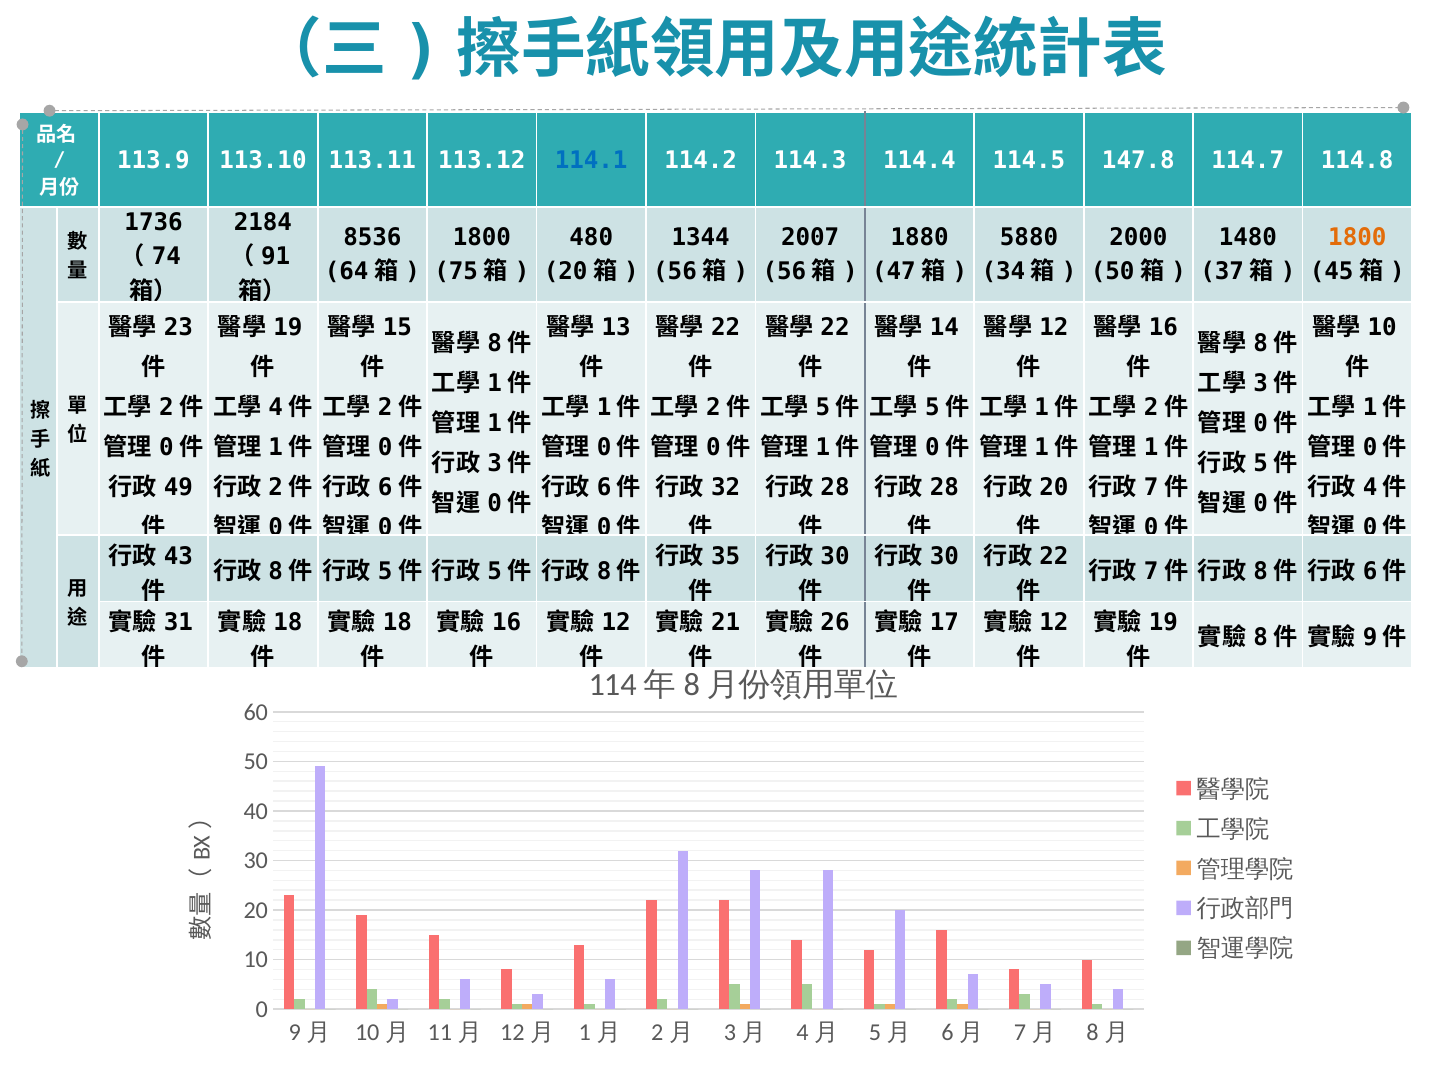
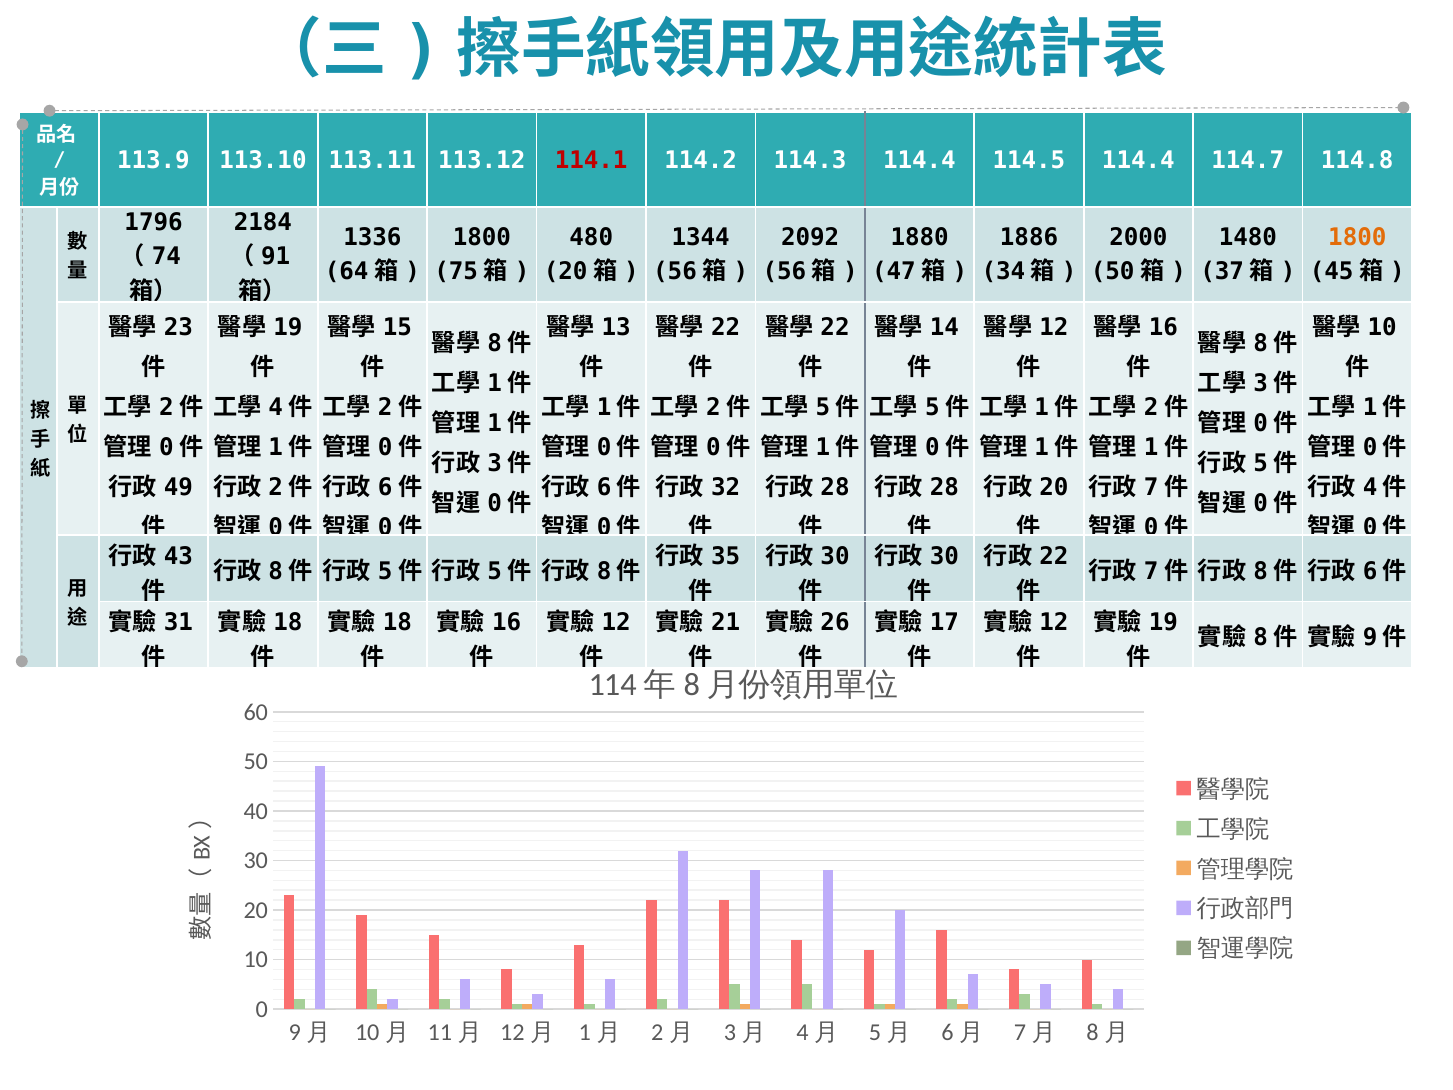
114.1 colour: blue -> red (591, 160)
114.5 147.8: 147.8 -> 114.4 (1138, 160)
1736: 1736 -> 1796 (154, 222)
8536: 8536 -> 1336 (372, 238)
2007: 2007 -> 2092 (810, 238)
5880: 5880 -> 1886 (1029, 238)
